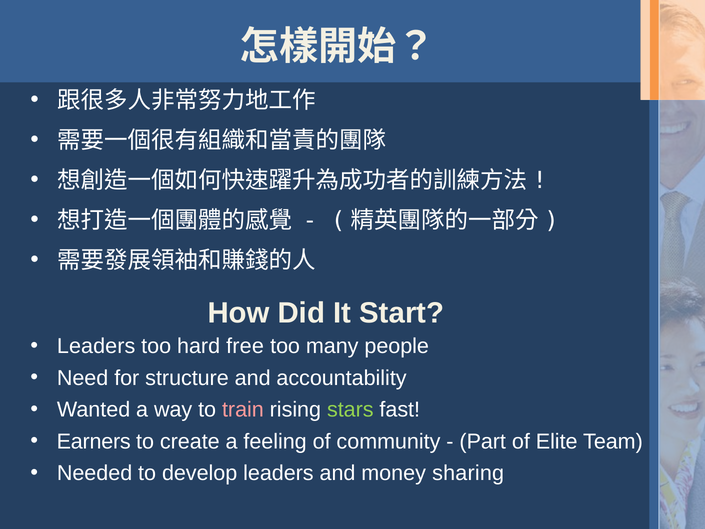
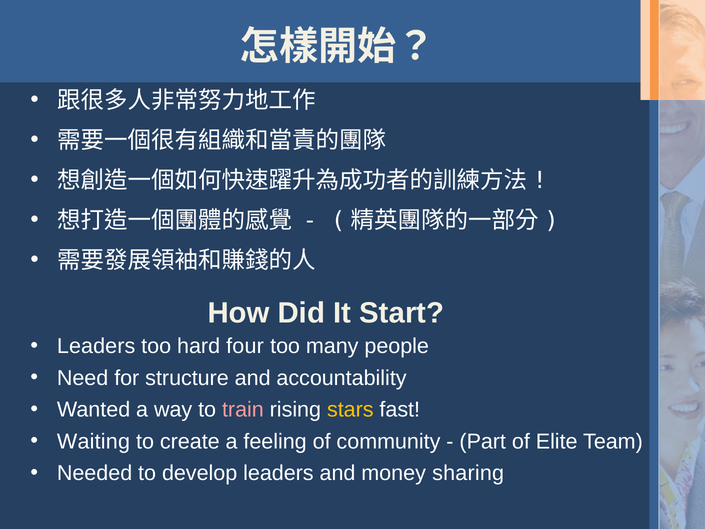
free: free -> four (245, 346)
stars colour: light green -> yellow (350, 410)
Earners: Earners -> Waiting (94, 441)
